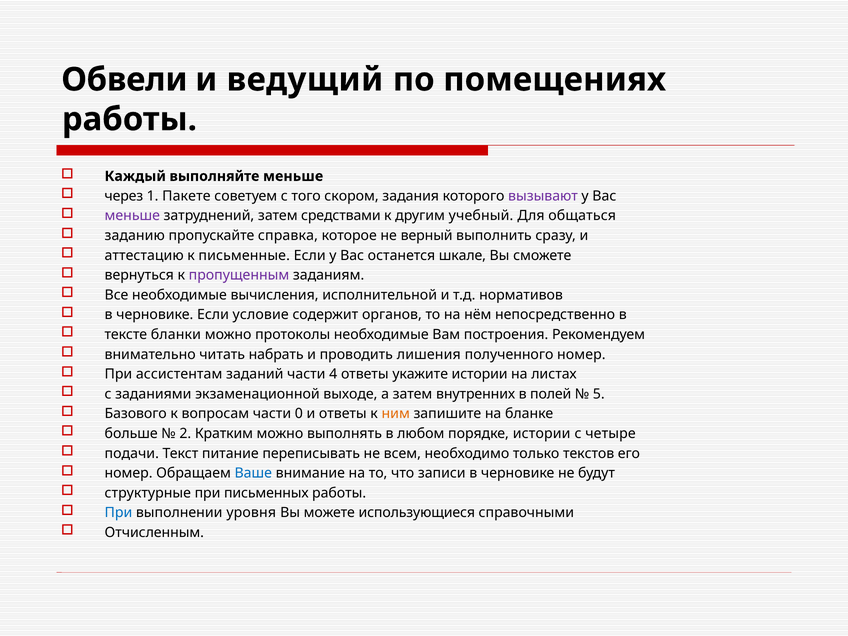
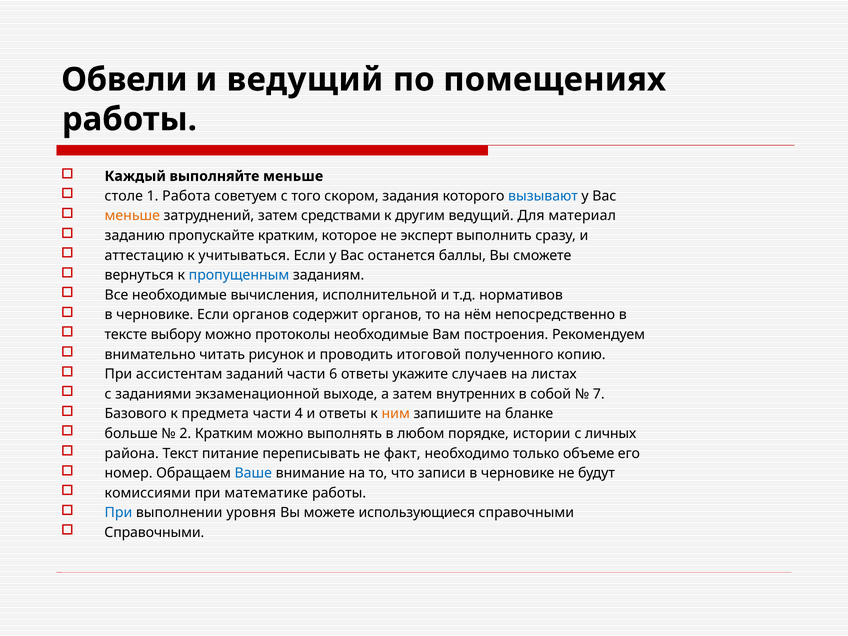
через: через -> столе (124, 196)
Пакете: Пакете -> Работа (186, 196)
вызывают colour: purple -> blue (543, 196)
меньше colour: purple -> orange (132, 216)
другим учебный: учебный -> ведущий (481, 216)
общаться: общаться -> материал (582, 216)
пропускайте справка: справка -> кратким (288, 236)
верный: верный -> эксперт (427, 236)
письменные: письменные -> учитываться (244, 255)
шкале: шкале -> баллы (462, 255)
пропущенным colour: purple -> blue (239, 275)
Если условие: условие -> органов (261, 315)
бланки: бланки -> выбору (176, 335)
набрать: набрать -> рисунок (276, 354)
лишения: лишения -> итоговой (429, 354)
полученного номер: номер -> копию (581, 354)
4: 4 -> 6 (333, 374)
укажите истории: истории -> случаев (479, 374)
полей: полей -> собой (551, 394)
5: 5 -> 7 (599, 394)
вопросам: вопросам -> предмета (215, 414)
0: 0 -> 4 (299, 414)
четыре: четыре -> личных (611, 434)
подачи: подачи -> района (132, 453)
всем: всем -> факт (402, 453)
текстов: текстов -> объеме (589, 453)
структурные: структурные -> комиссиями (148, 493)
письменных: письменных -> математике (266, 493)
Отчисленным: Отчисленным -> Справочными (154, 533)
